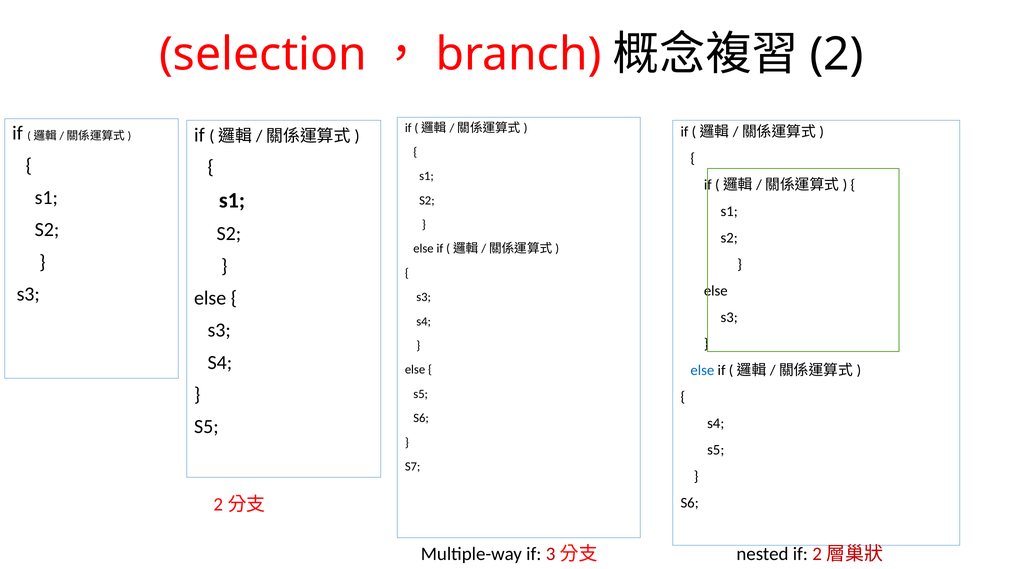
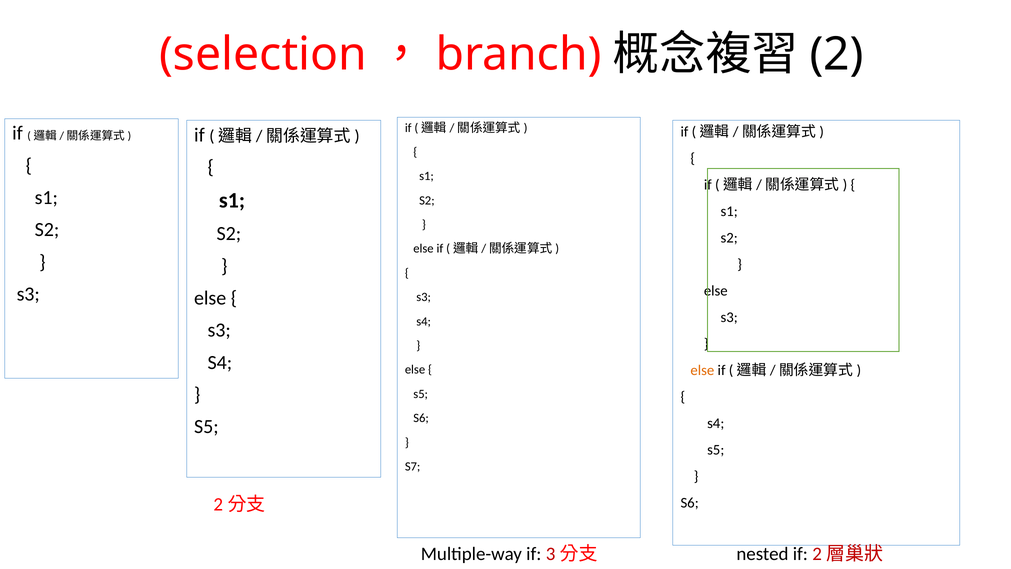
else colour: blue -> orange (702, 370)
